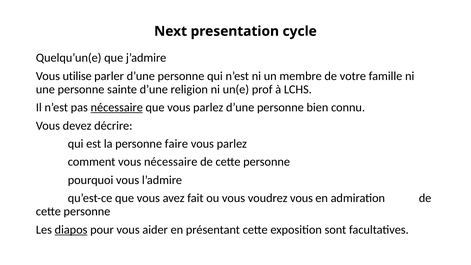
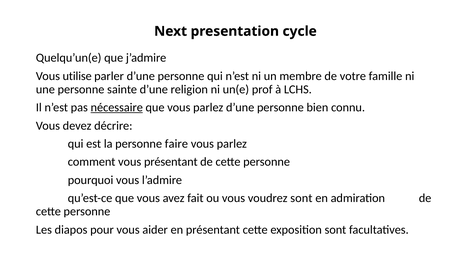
vous nécessaire: nécessaire -> présentant (171, 162)
voudrez vous: vous -> sont (301, 198)
diapos underline: present -> none (71, 230)
